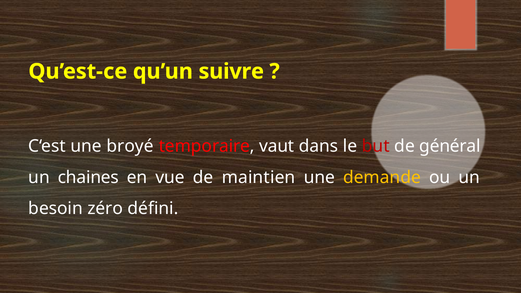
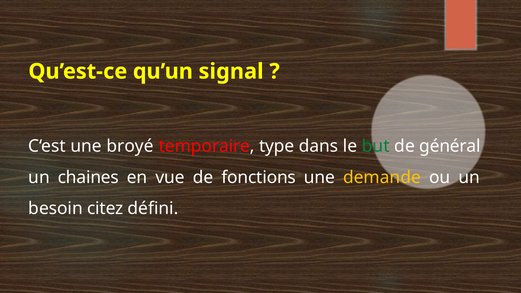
suivre: suivre -> signal (231, 71)
vaut: vaut -> type (277, 146)
but colour: red -> green (376, 146)
maintien: maintien -> fonctions (259, 177)
zéro: zéro -> citez (105, 209)
